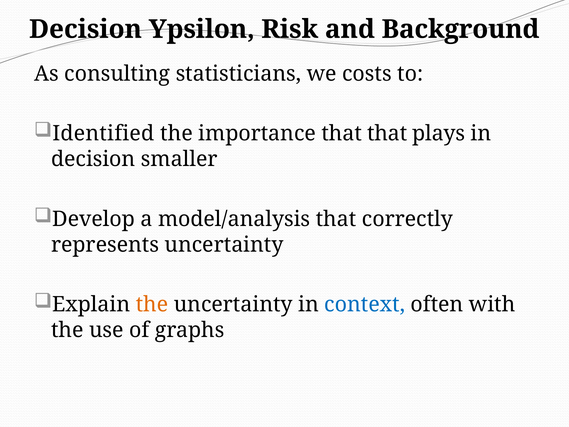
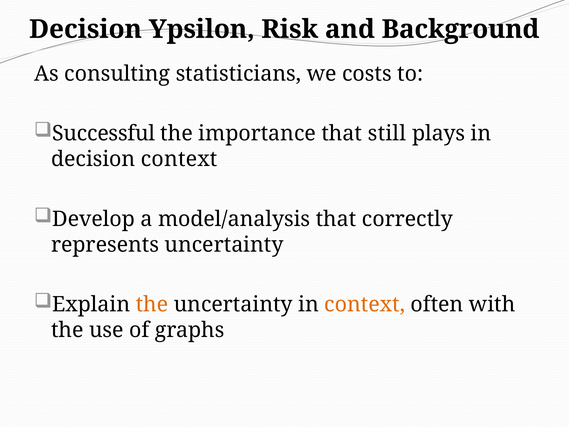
Identified: Identified -> Successful (104, 133)
that that: that -> still (387, 133)
decision smaller: smaller -> context (179, 159)
context colour: blue -> orange (365, 304)
